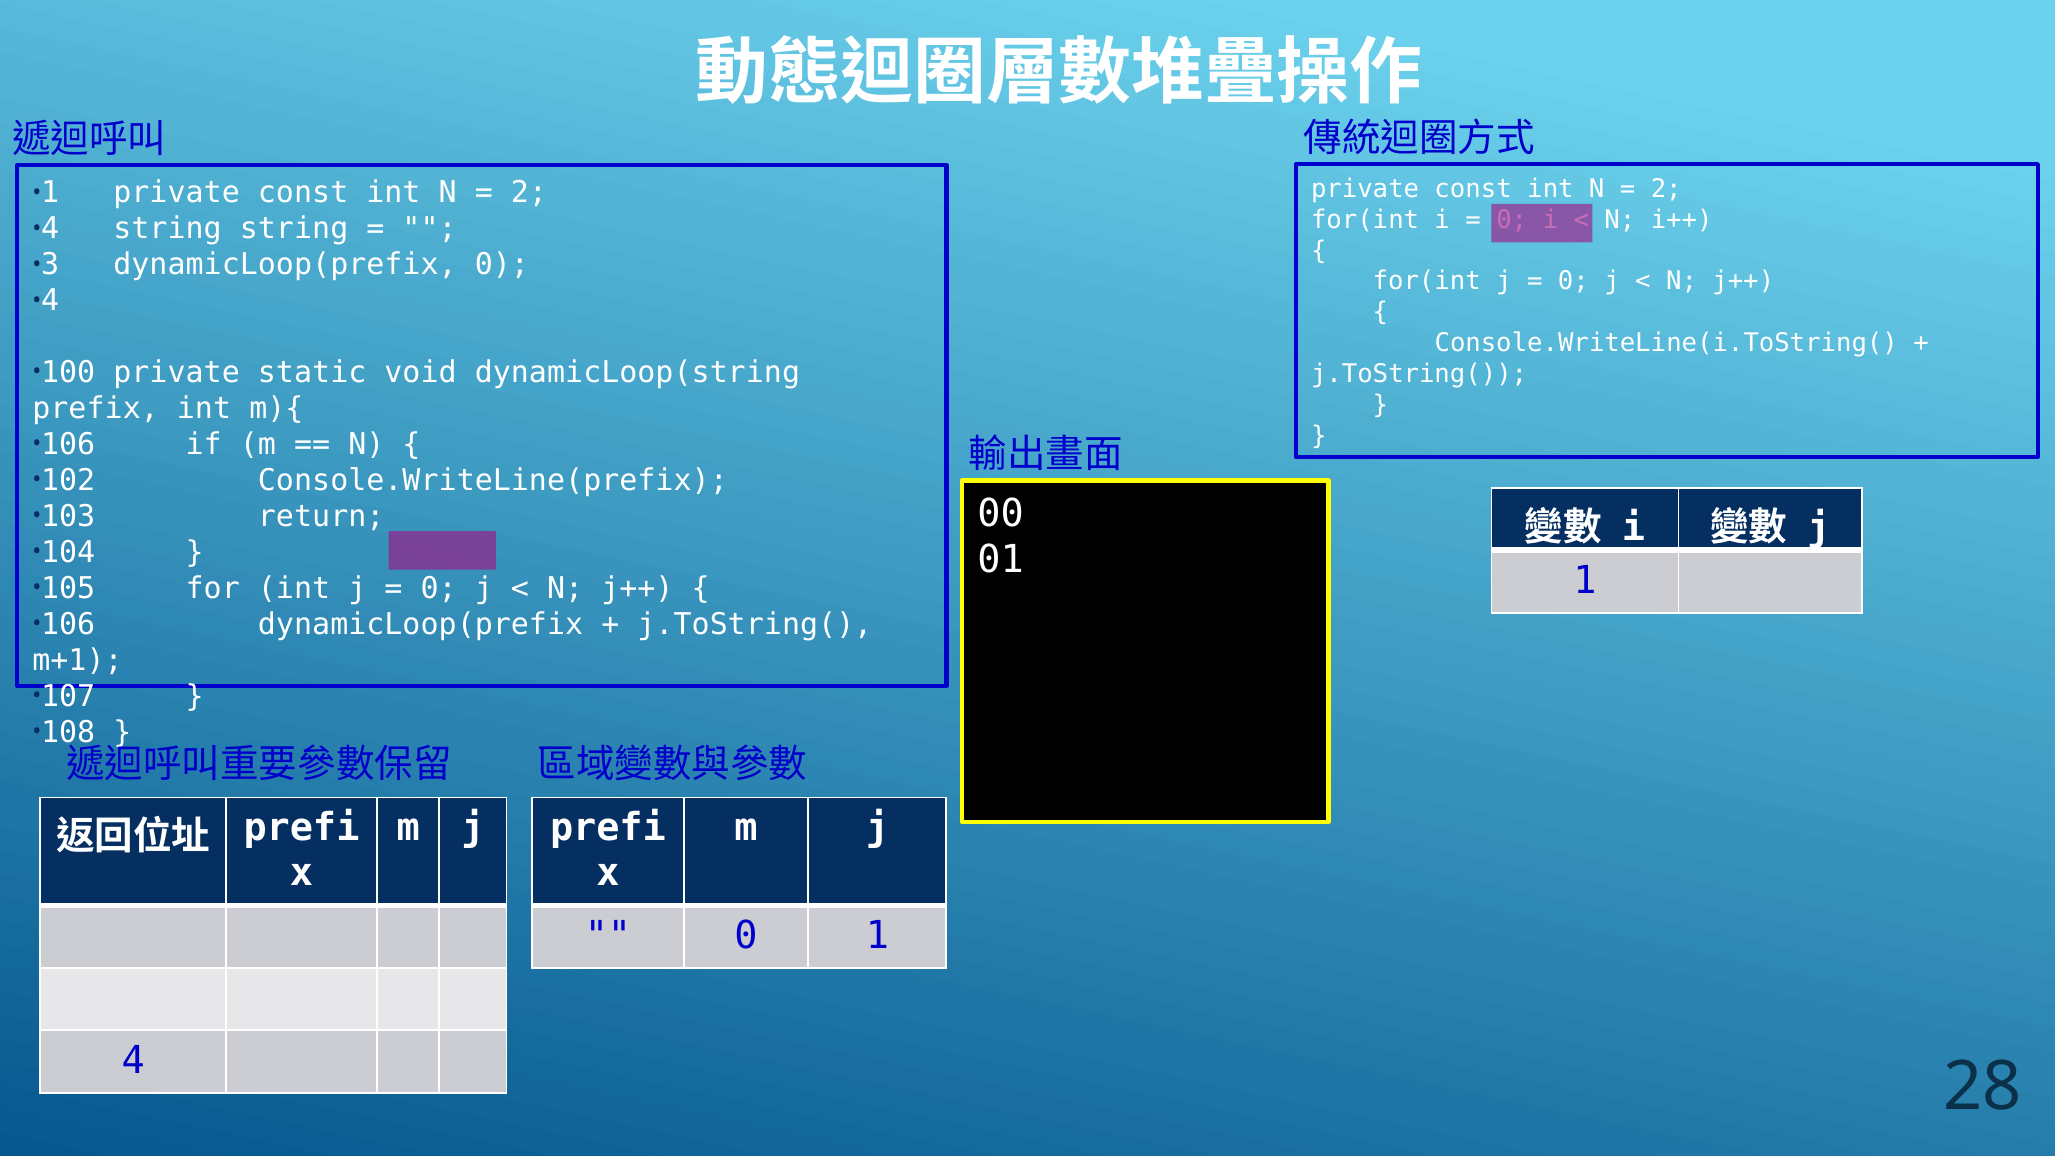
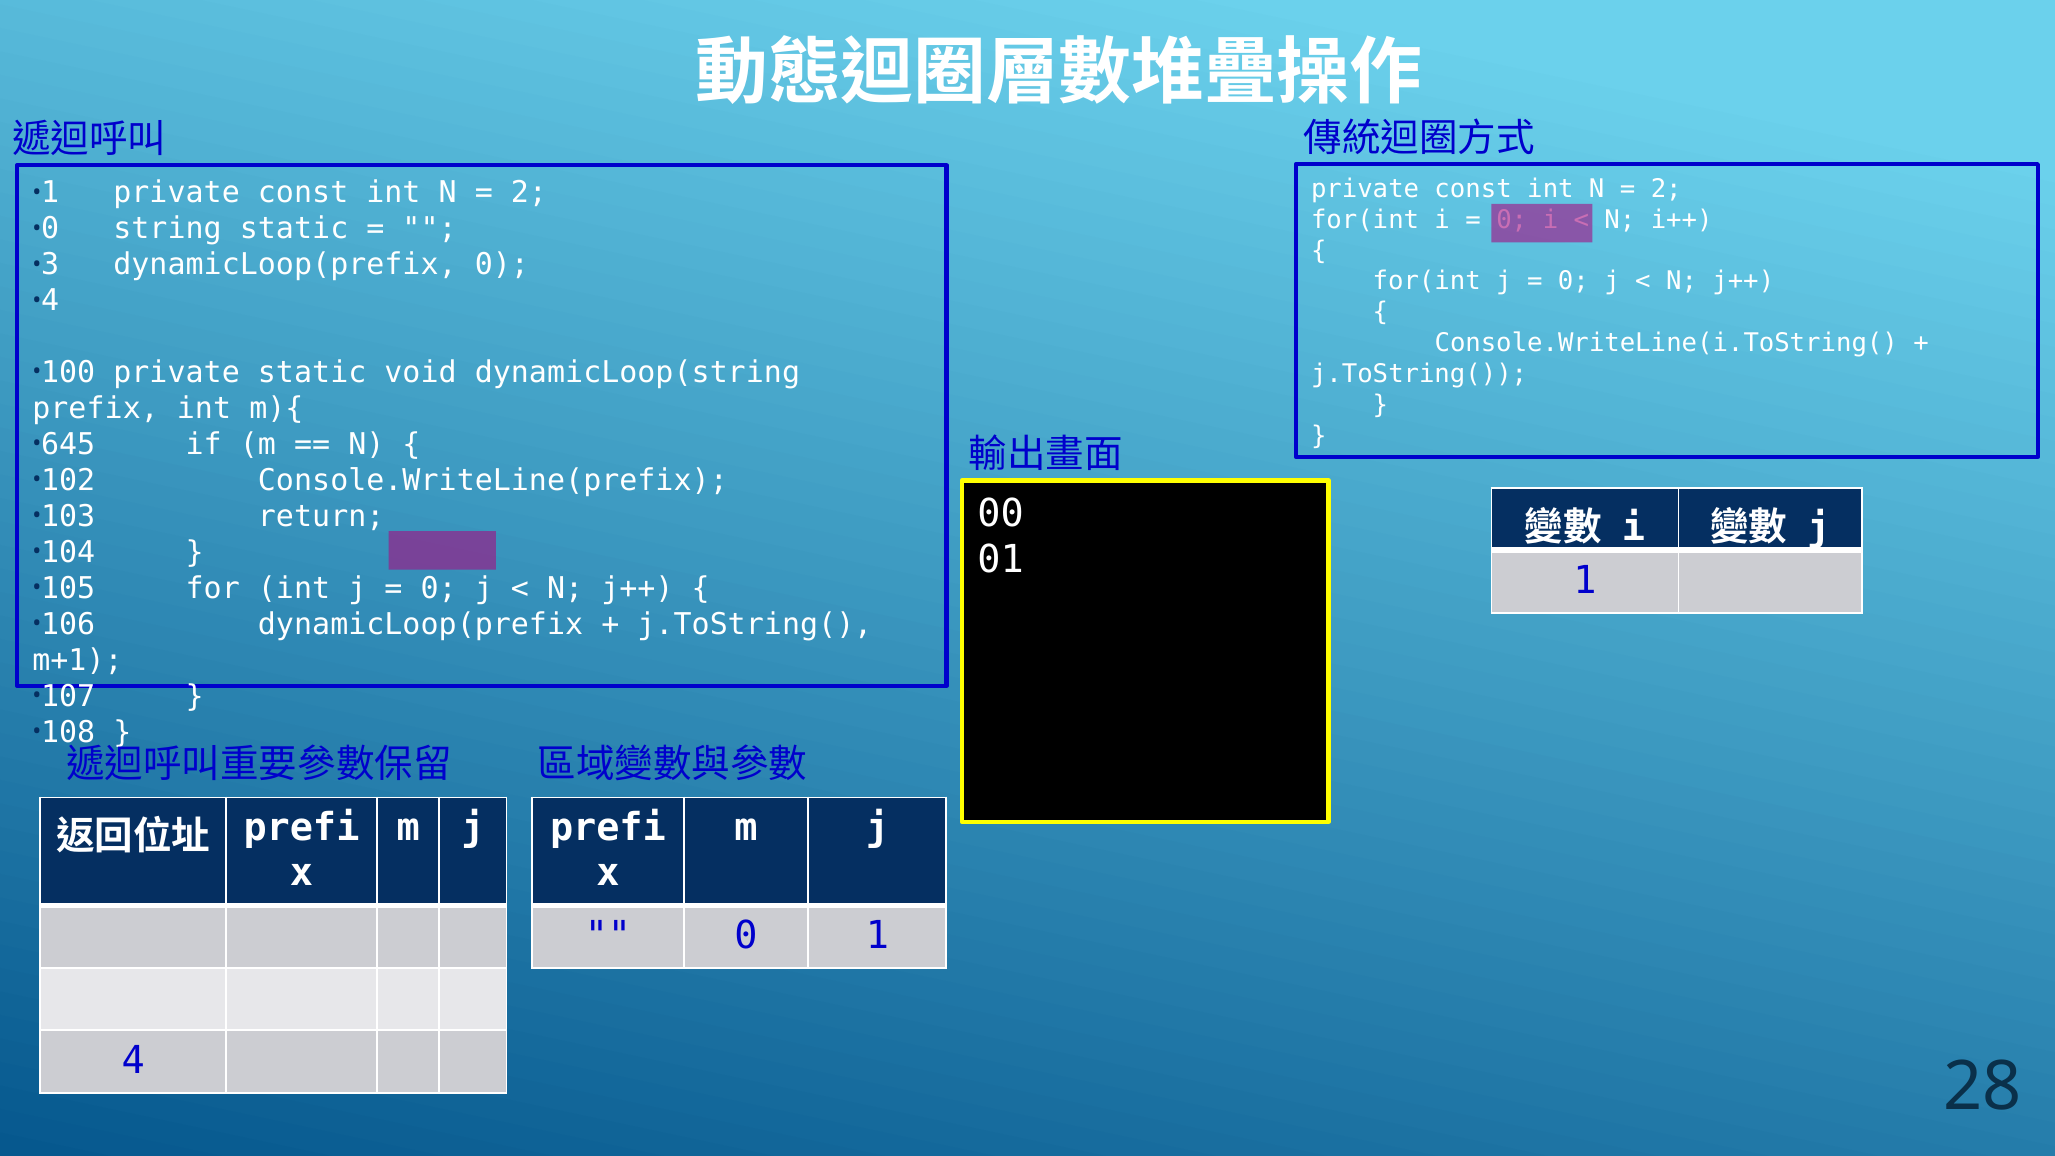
4: 4 -> 0 (50, 229)
string string: string -> static (294, 229)
106: 106 -> 645 (68, 445)
